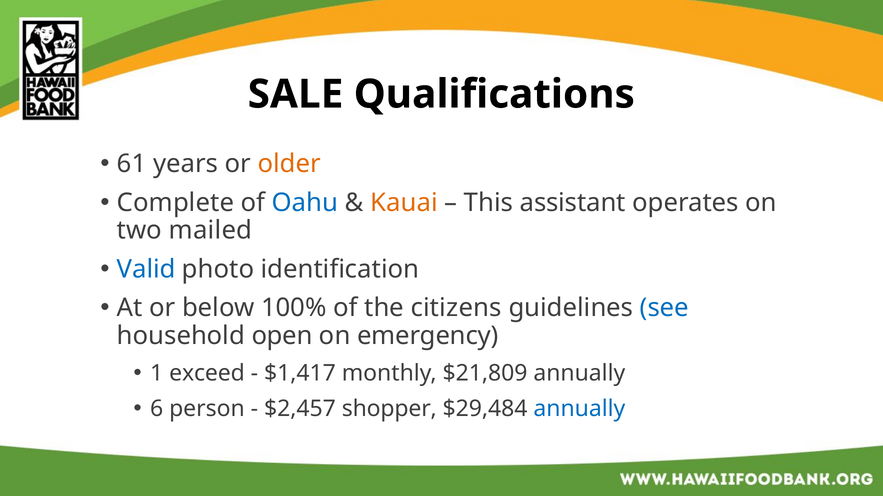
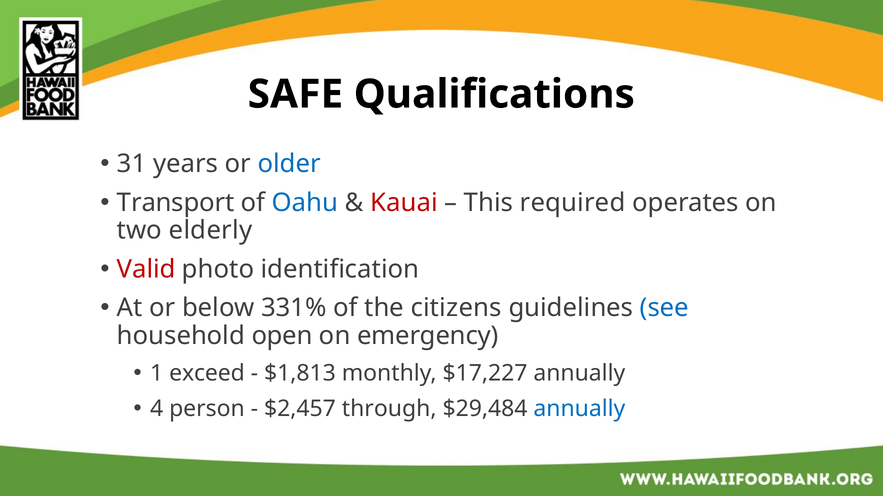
SALE: SALE -> SAFE (295, 94)
61: 61 -> 31 (132, 164)
older colour: orange -> blue (289, 164)
Complete: Complete -> Transport (176, 203)
Kauai colour: orange -> red (404, 203)
assistant: assistant -> required (573, 203)
mailed: mailed -> elderly (211, 231)
Valid colour: blue -> red (146, 270)
100%: 100% -> 331% (294, 308)
$1,417: $1,417 -> $1,813 (300, 374)
$21,809: $21,809 -> $17,227 (485, 374)
6: 6 -> 4 (157, 409)
shopper: shopper -> through (389, 409)
